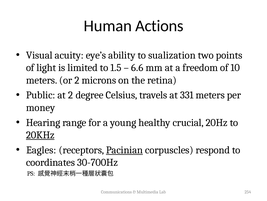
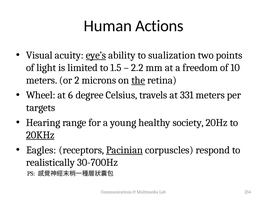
eye’s underline: none -> present (96, 55)
6.6: 6.6 -> 2.2 (137, 67)
the underline: none -> present (138, 80)
Public: Public -> Wheel (41, 95)
at 2: 2 -> 6 (71, 95)
money: money -> targets (41, 107)
crucial: crucial -> society (188, 122)
coordinates: coordinates -> realistically (50, 162)
